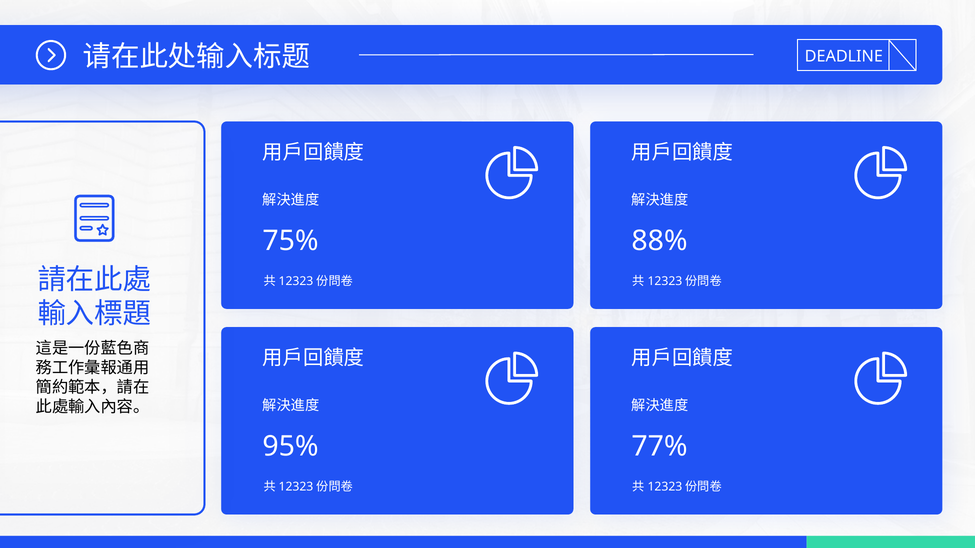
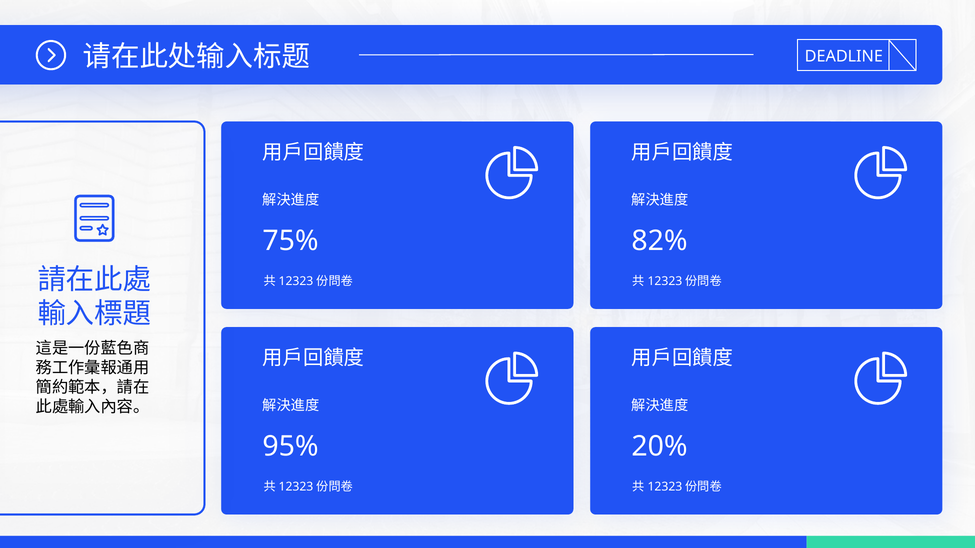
88%: 88% -> 82% (659, 241)
77%: 77% -> 20% (659, 447)
